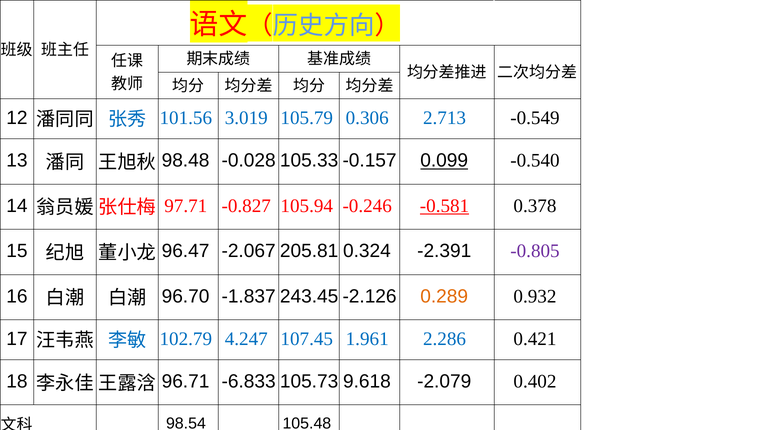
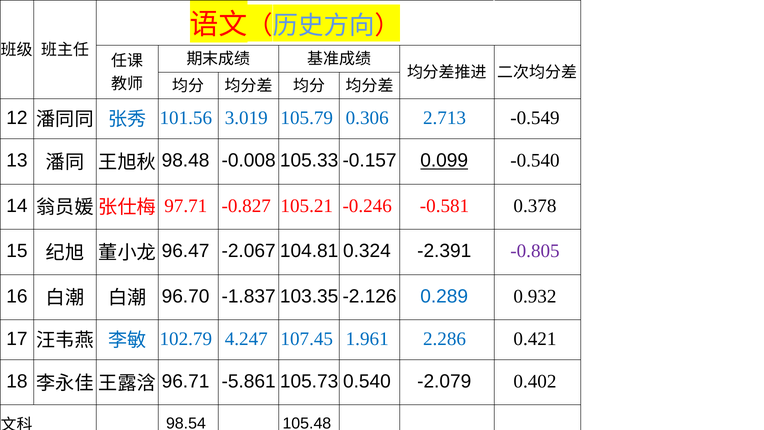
-0.028: -0.028 -> -0.008 (249, 161)
105.94: 105.94 -> 105.21 (307, 206)
-0.581 underline: present -> none (445, 206)
205.81: 205.81 -> 104.81 (309, 251)
243.45: 243.45 -> 103.35 (309, 296)
0.289 colour: orange -> blue (444, 296)
-6.833: -6.833 -> -5.861 (249, 381)
9.618: 9.618 -> 0.540 (367, 381)
